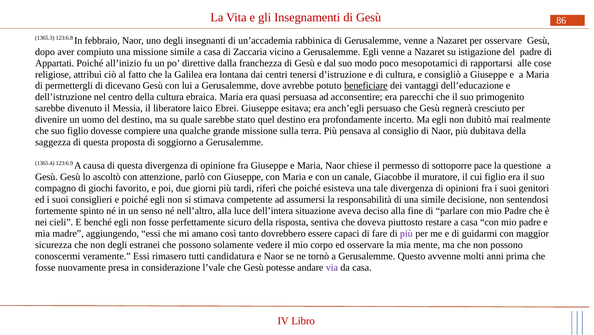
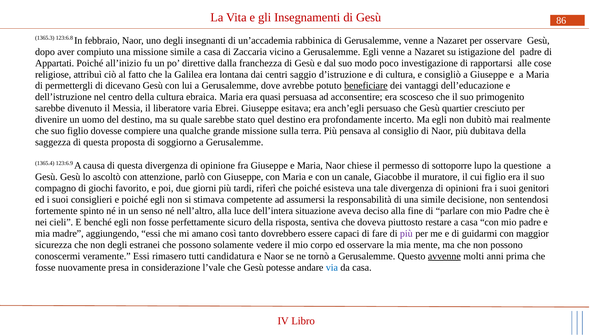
mesopotamici: mesopotamici -> investigazione (430, 63)
tenersi: tenersi -> saggio (303, 74)
parecchi: parecchi -> scosceso (417, 97)
laico: laico -> varia (203, 108)
regnerà: regnerà -> quartier (457, 108)
pace: pace -> lupo (483, 165)
avvenne underline: none -> present (444, 256)
via colour: purple -> blue (332, 267)
